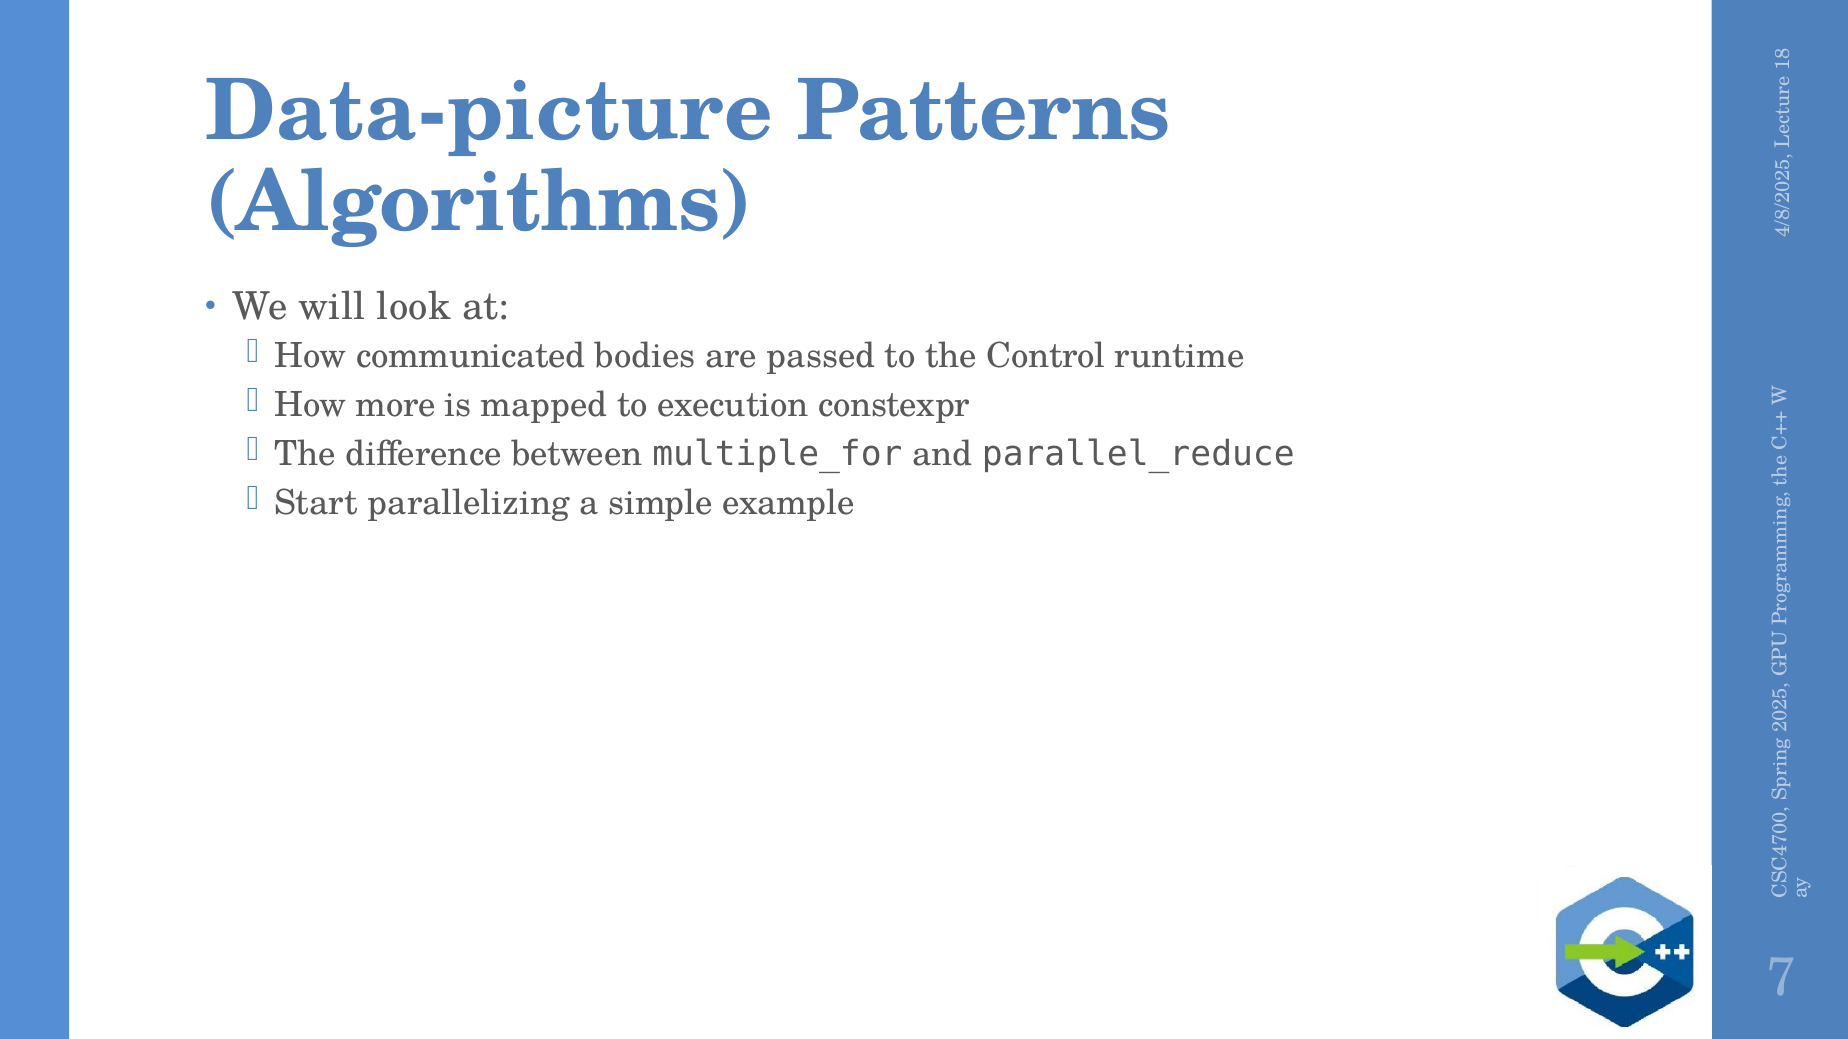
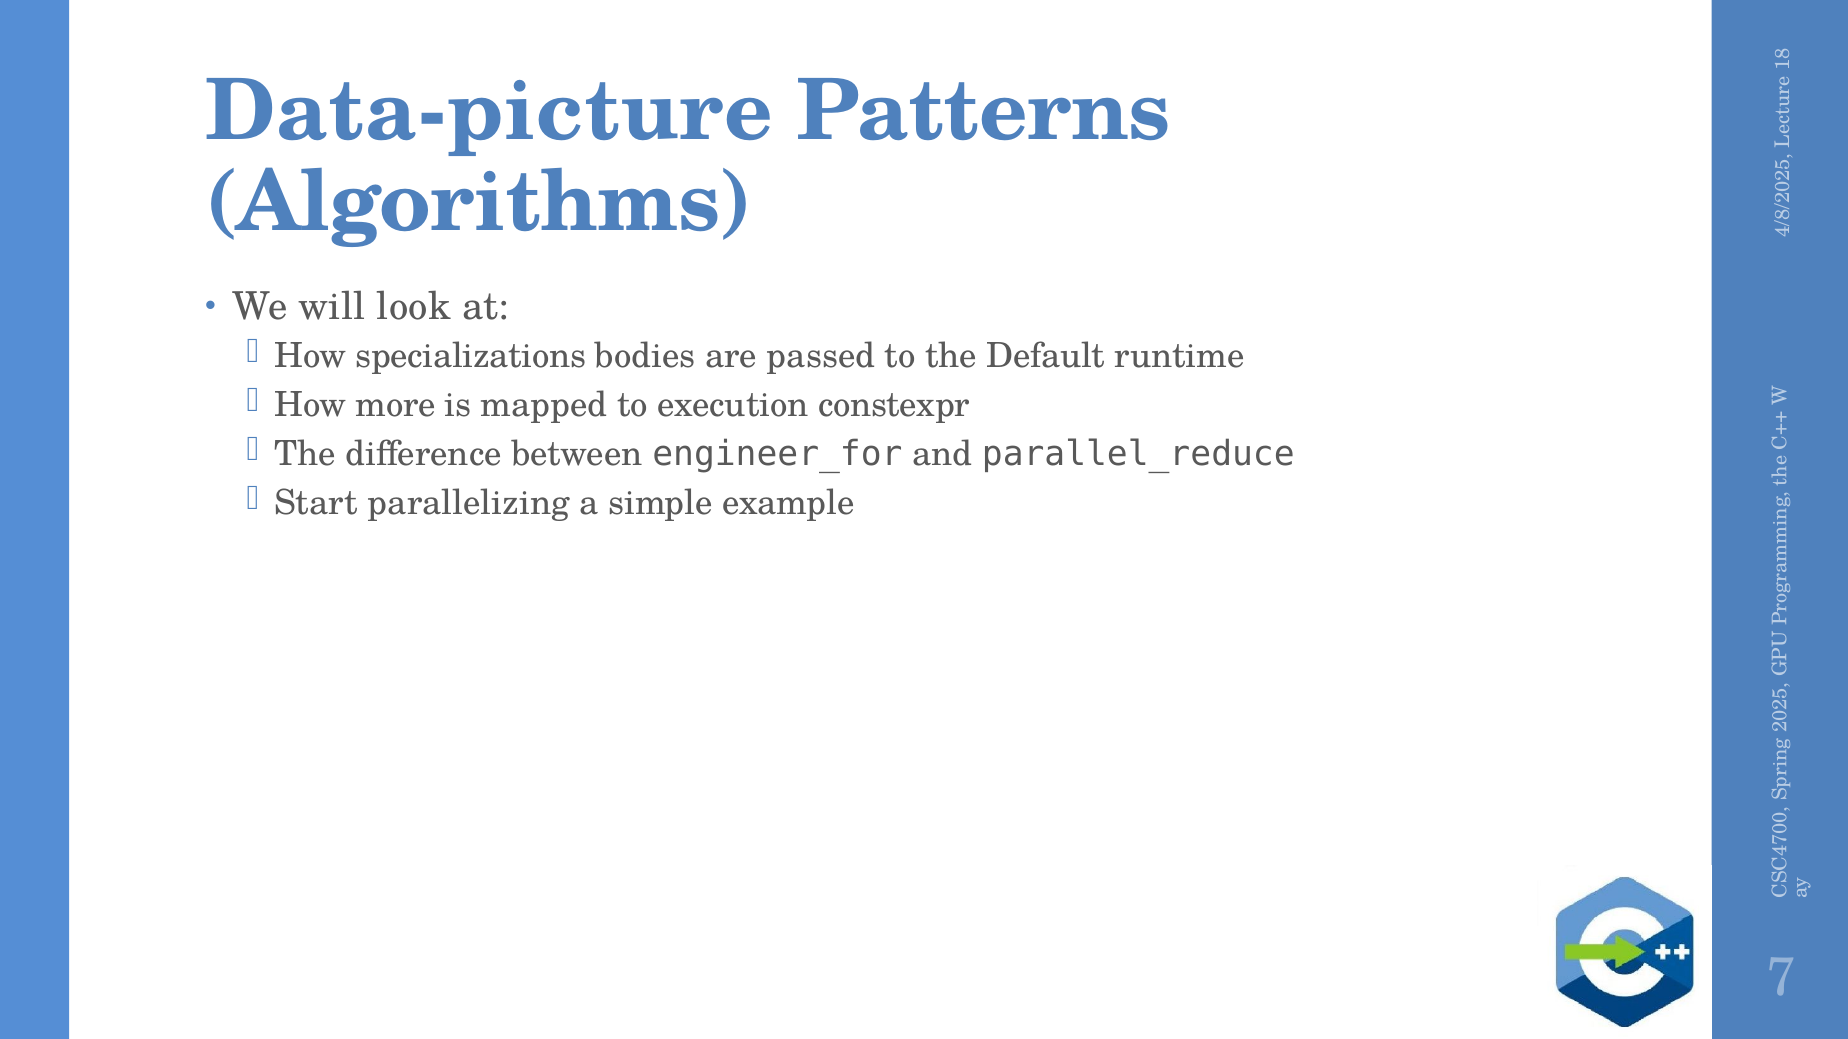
communicated: communicated -> specializations (471, 356)
Control: Control -> Default (1046, 356)
multiple_for: multiple_for -> engineer_for (777, 454)
